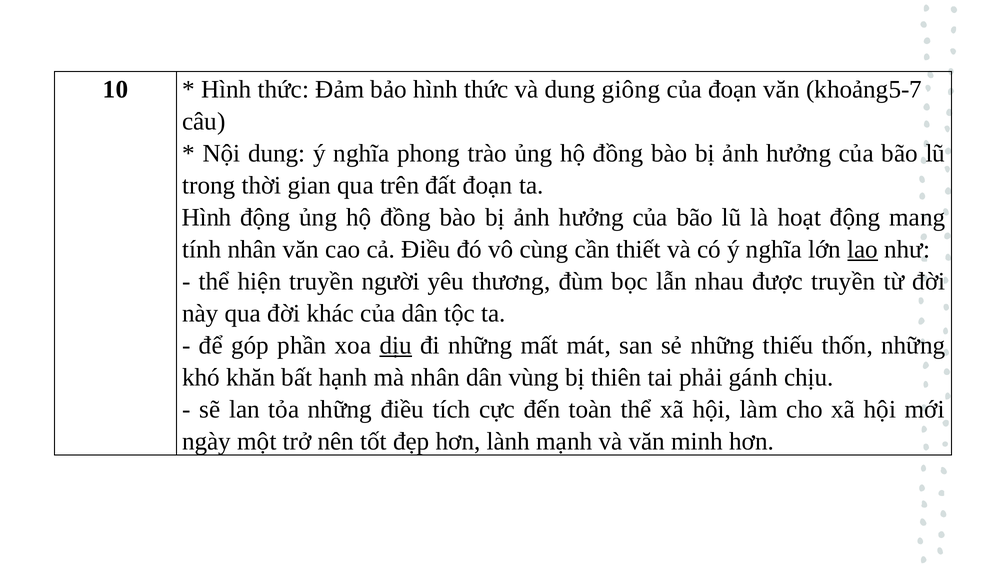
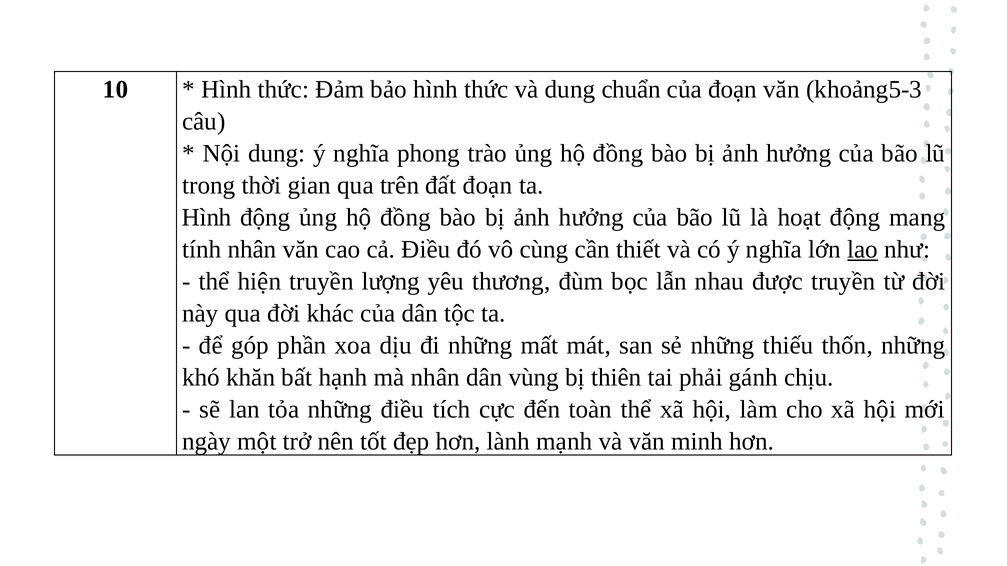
giông: giông -> chuẩn (631, 90)
khoảng5-7: khoảng5-7 -> khoảng5-3 (864, 90)
người: người -> lượng (391, 282)
dịu underline: present -> none (396, 346)
